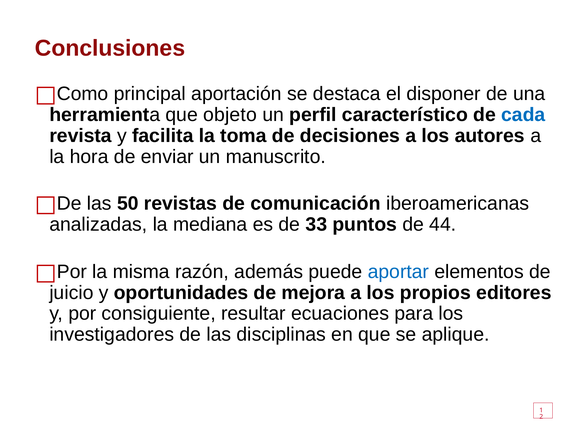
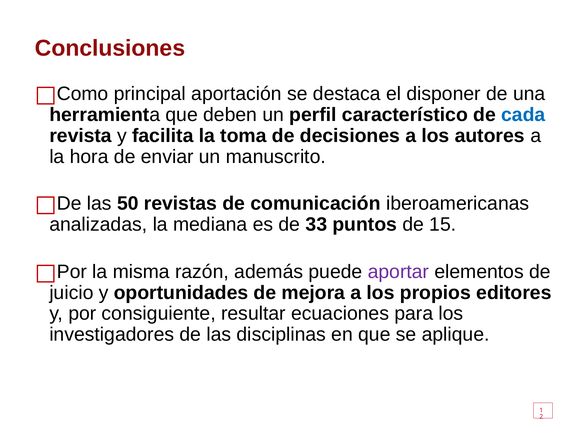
objeto: objeto -> deben (230, 115)
44: 44 -> 15 (443, 224)
aportar colour: blue -> purple (398, 272)
